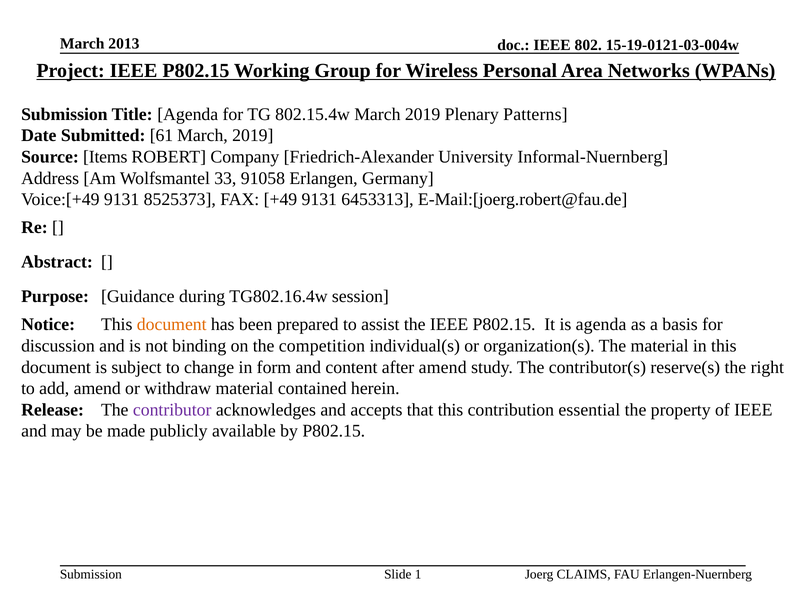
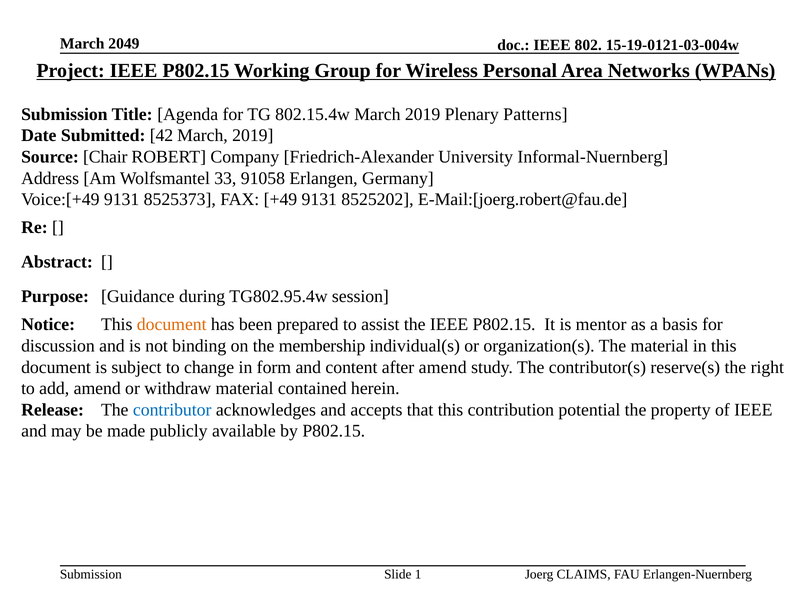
2013: 2013 -> 2049 (124, 44)
61: 61 -> 42 (161, 136)
Items: Items -> Chair (105, 157)
6453313: 6453313 -> 8525202 (377, 200)
TG802.16.4w: TG802.16.4w -> TG802.95.4w (278, 297)
is agenda: agenda -> mentor (601, 325)
competition: competition -> membership (322, 346)
contributor colour: purple -> blue (172, 410)
essential: essential -> potential (589, 410)
